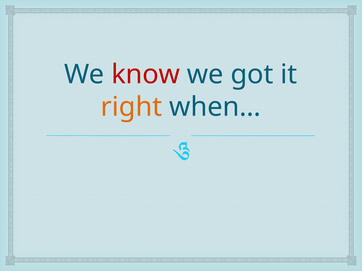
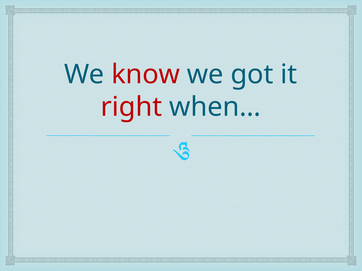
right colour: orange -> red (131, 107)
